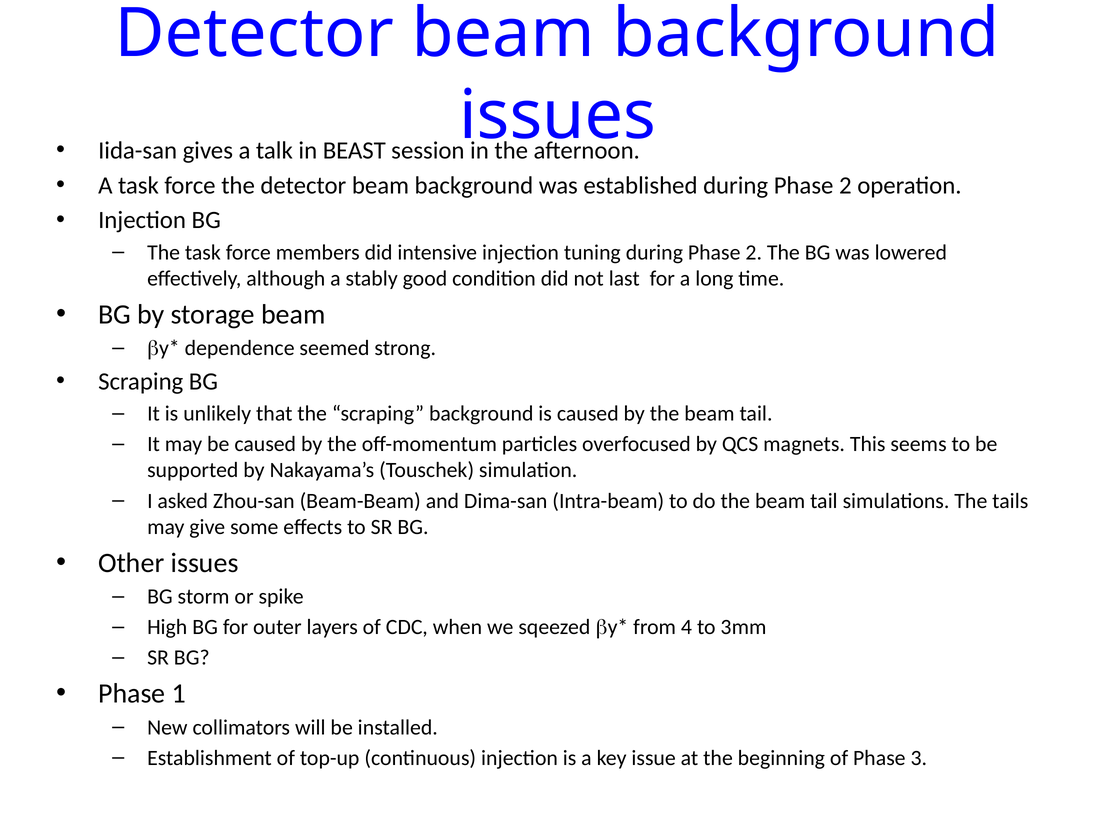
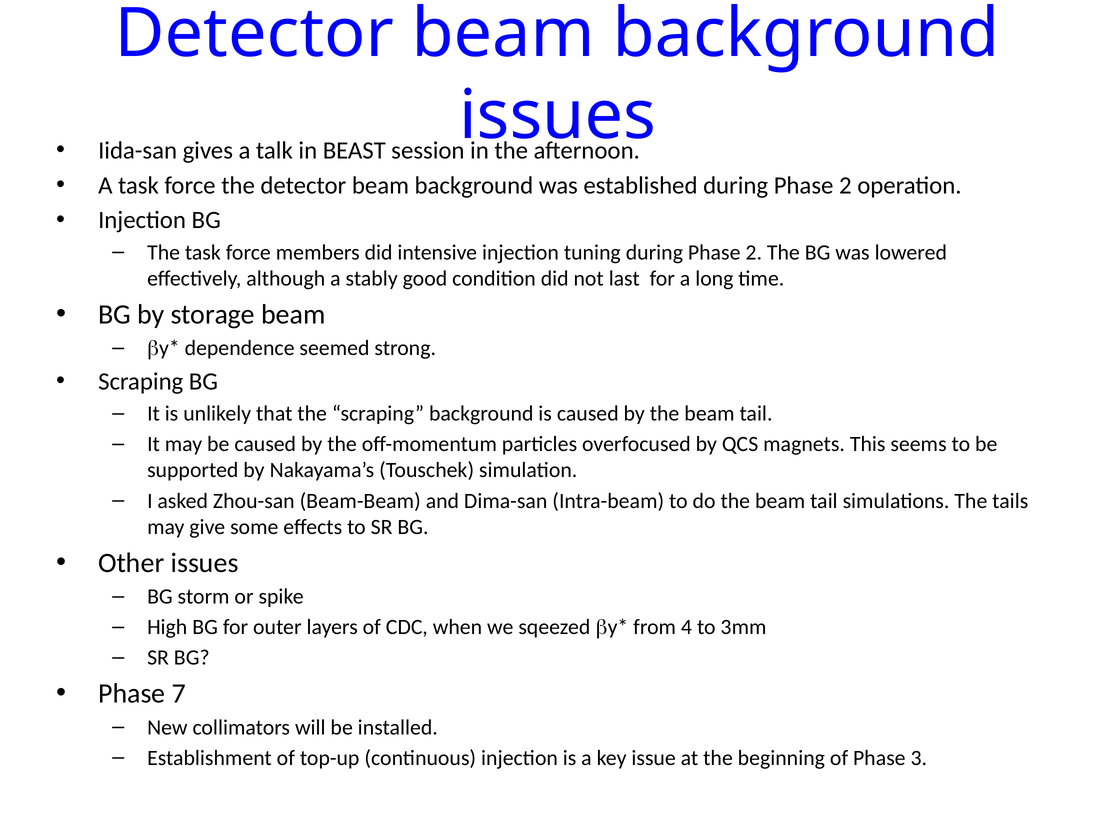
1: 1 -> 7 (179, 694)
